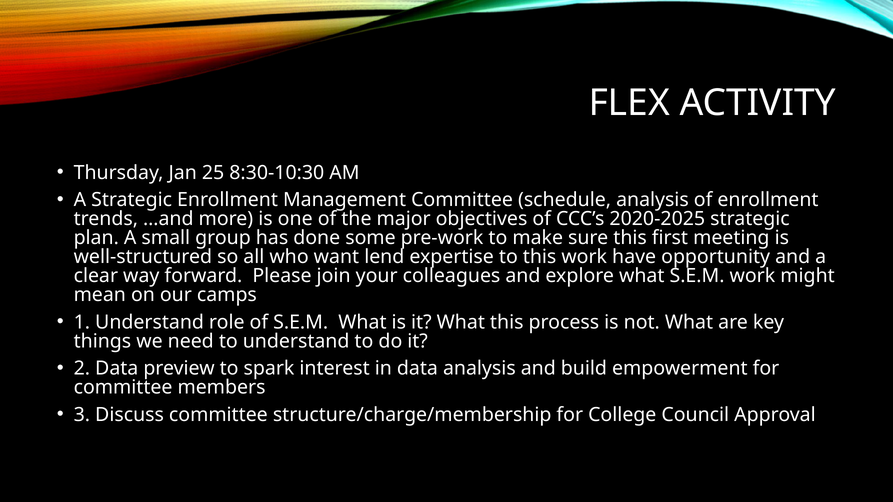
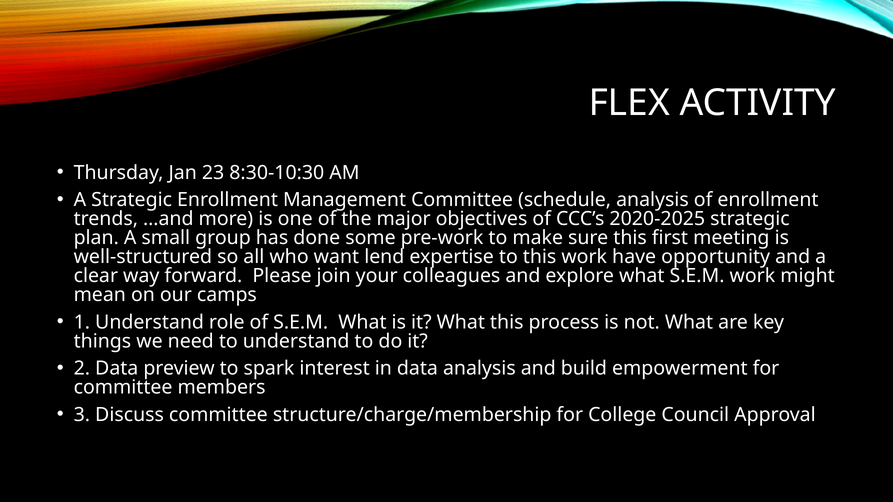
25: 25 -> 23 (213, 173)
